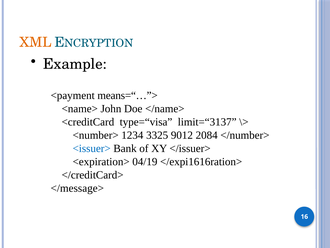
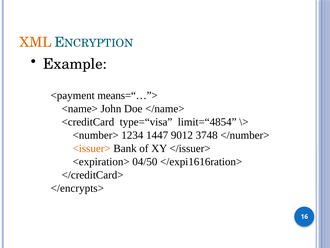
limit=“3137: limit=“3137 -> limit=“4854 (207, 122)
3325: 3325 -> 1447 (157, 135)
2084: 2084 -> 3748 (207, 135)
<issuer> colour: blue -> orange (92, 148)
04/19: 04/19 -> 04/50 (145, 161)
</message>: </message> -> </encrypts> (77, 188)
